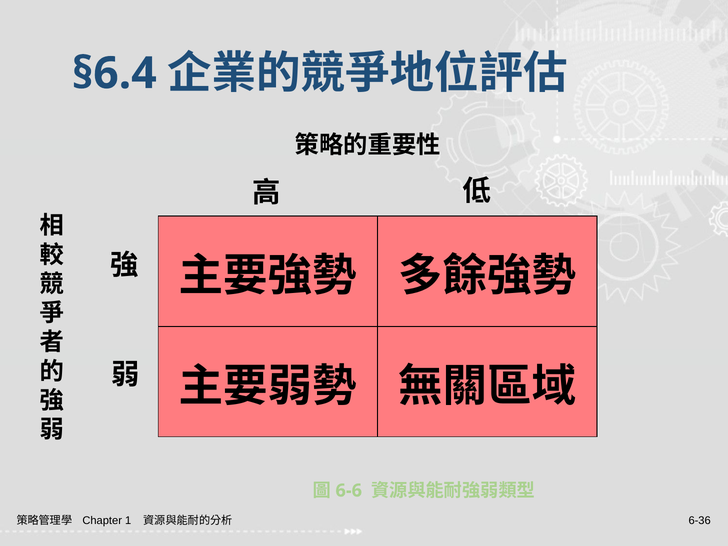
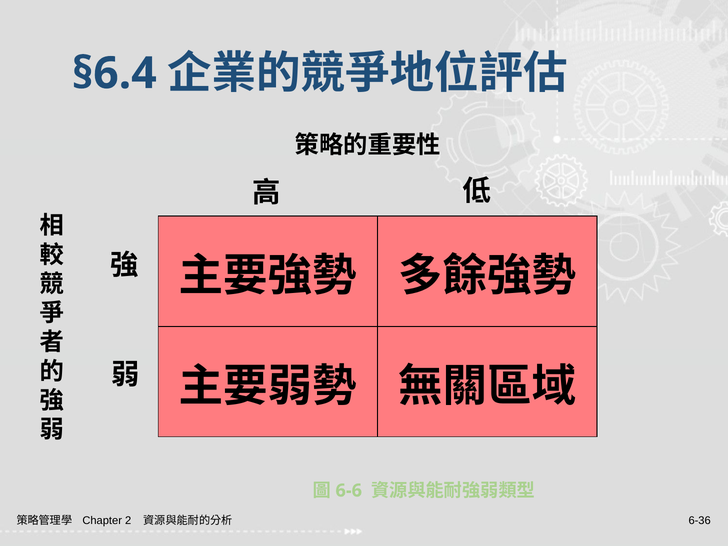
1: 1 -> 2 (128, 520)
